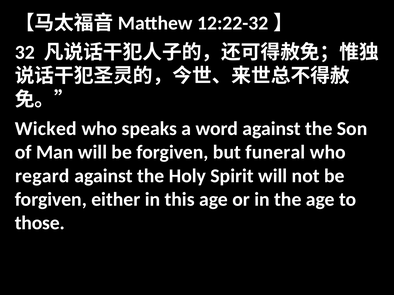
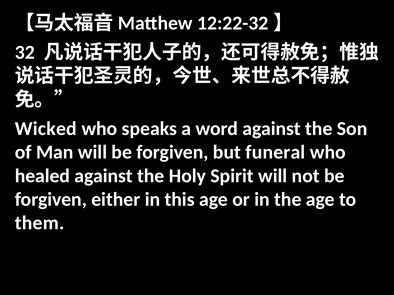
regard: regard -> healed (42, 176)
those: those -> them (40, 223)
